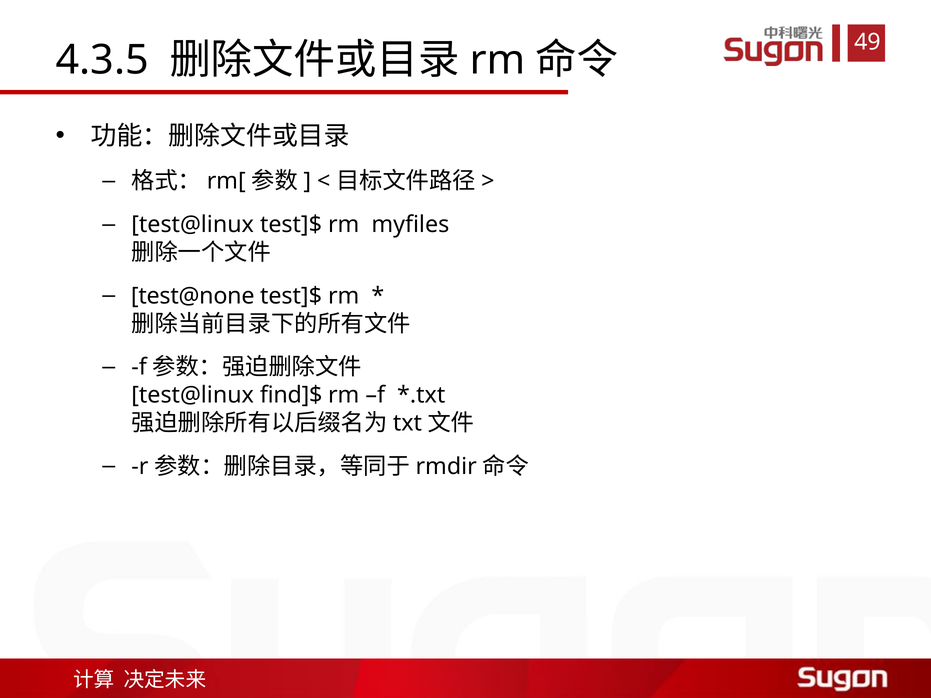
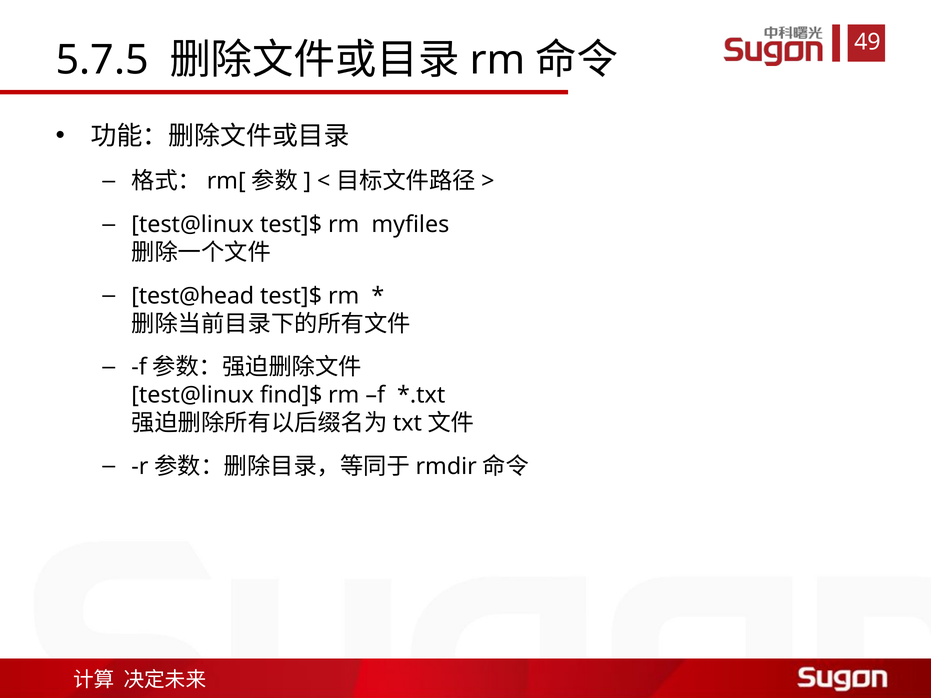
4.3.5: 4.3.5 -> 5.7.5 (102, 60)
test@none: test@none -> test@head (193, 296)
